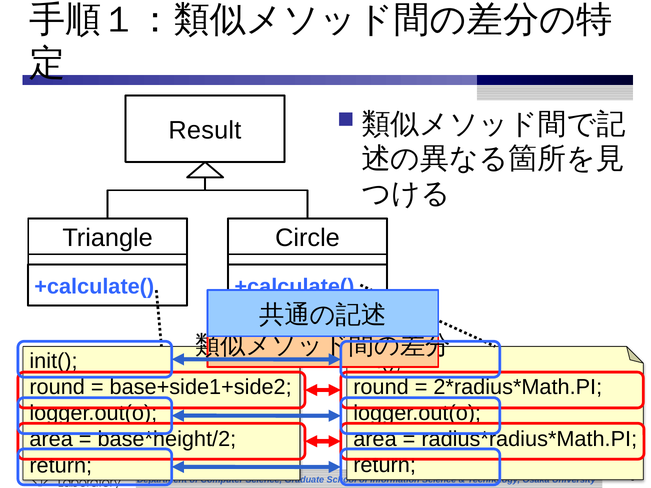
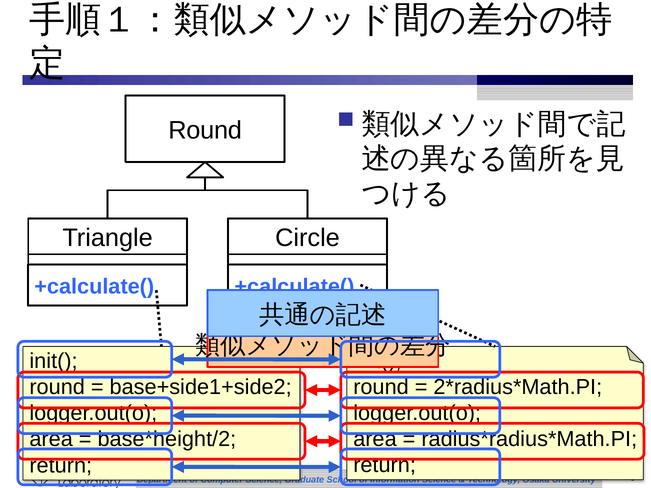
Result: Result -> Round (205, 131)
